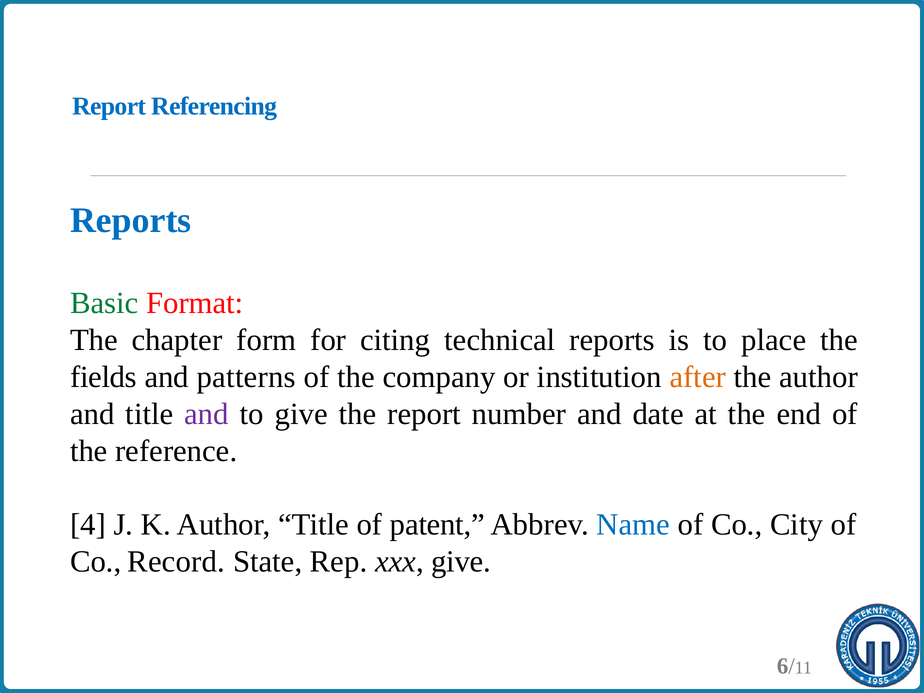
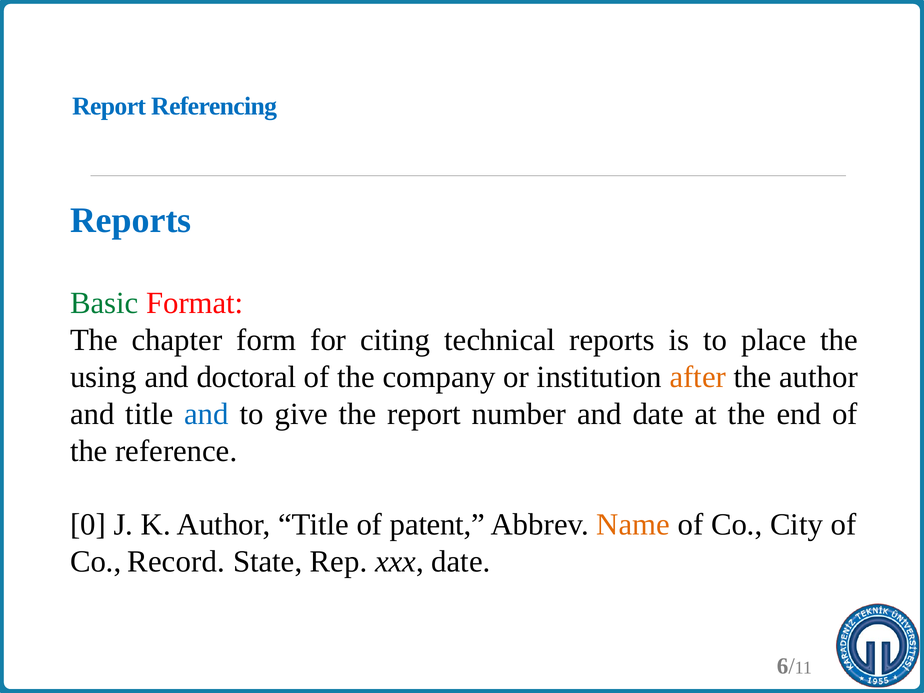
fields: fields -> using (103, 377)
patterns: patterns -> doctoral (246, 377)
and colour: purple -> blue (207, 414)
4: 4 -> 0 (88, 525)
Name colour: blue -> orange (633, 525)
xxx give: give -> date (461, 562)
